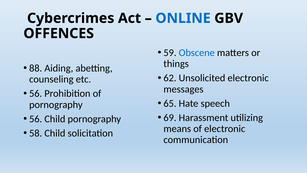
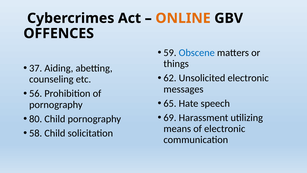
ONLINE colour: blue -> orange (183, 18)
88: 88 -> 37 (36, 68)
56: 56 -> 80 (36, 119)
